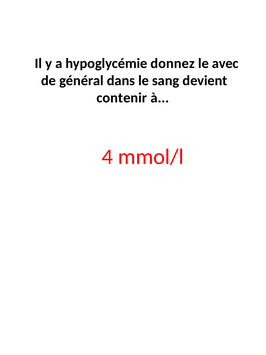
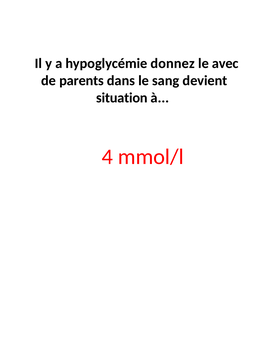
général: général -> parents (81, 80)
contenir: contenir -> situation (122, 98)
